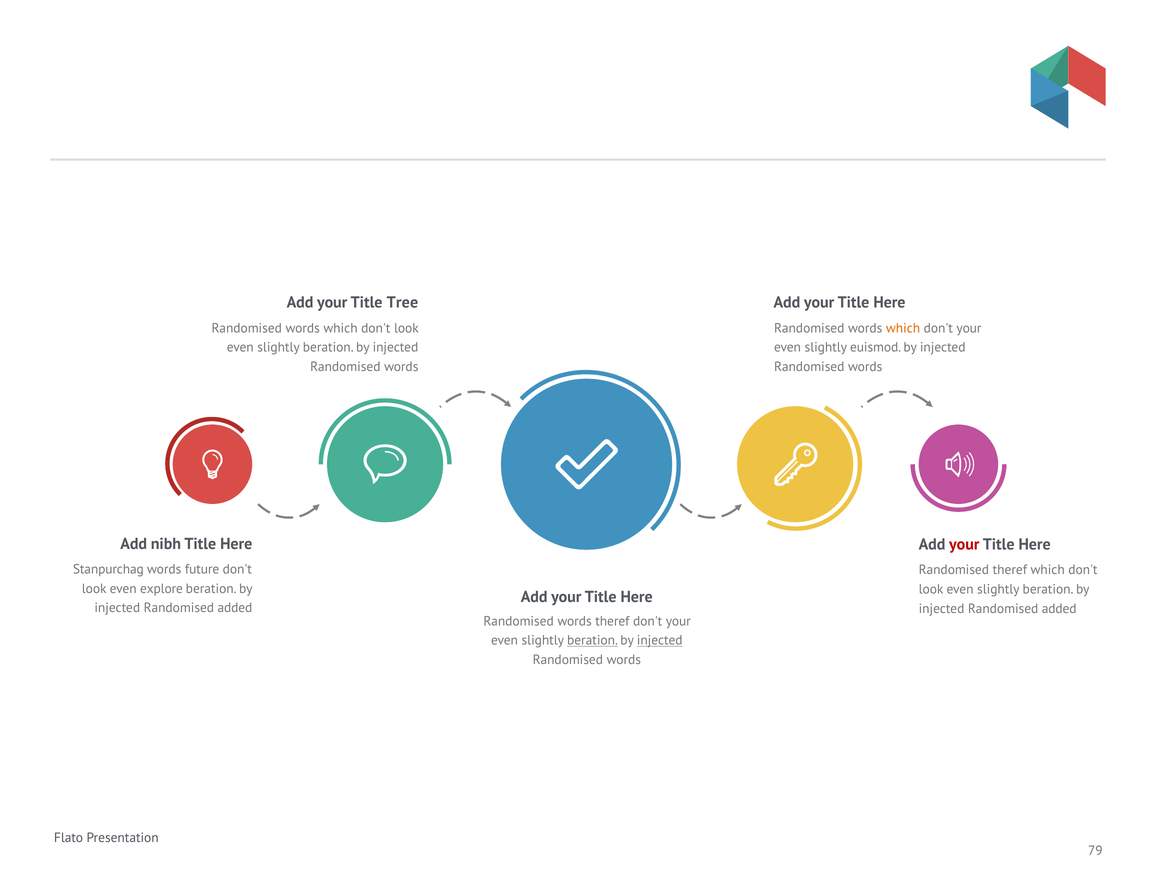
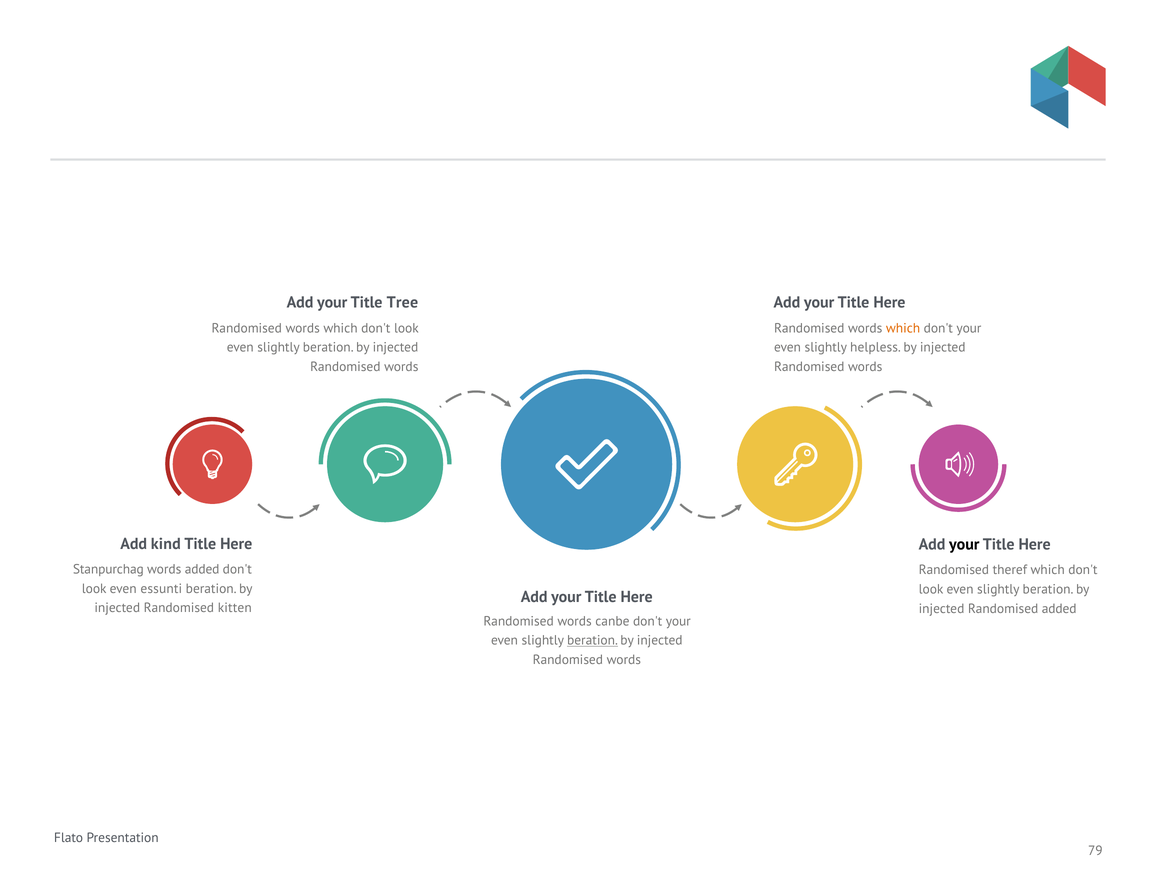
euismod: euismod -> helpless (875, 348)
nibh: nibh -> kind (166, 544)
your colour: red -> black (964, 545)
words future: future -> added (202, 570)
explore: explore -> essunti (161, 589)
added: added -> kitten (235, 608)
words theref: theref -> canbe (612, 621)
injected underline: present -> none (660, 641)
